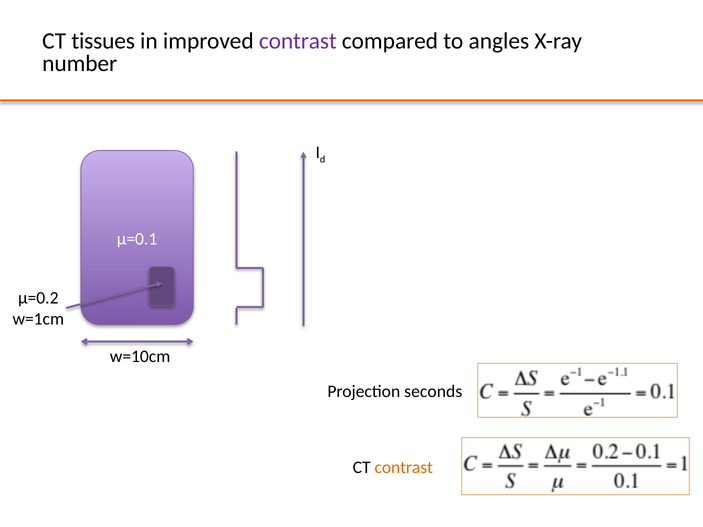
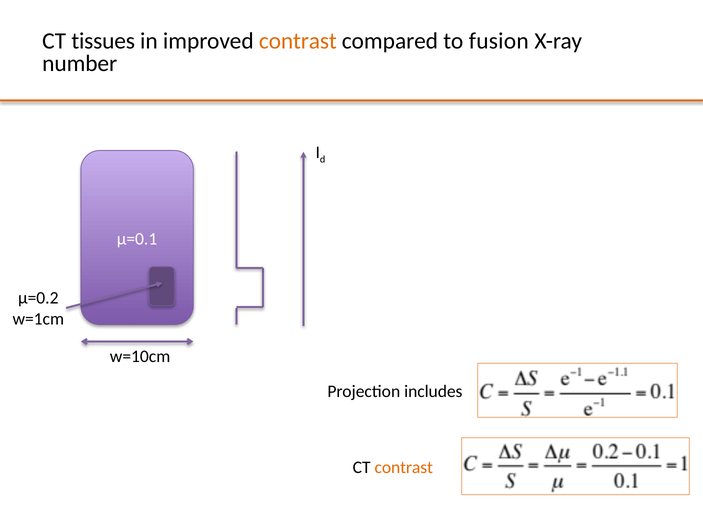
contrast colour: purple -> orange (298, 41)
angles: angles -> fusion (499, 41)
seconds: seconds -> includes (433, 392)
